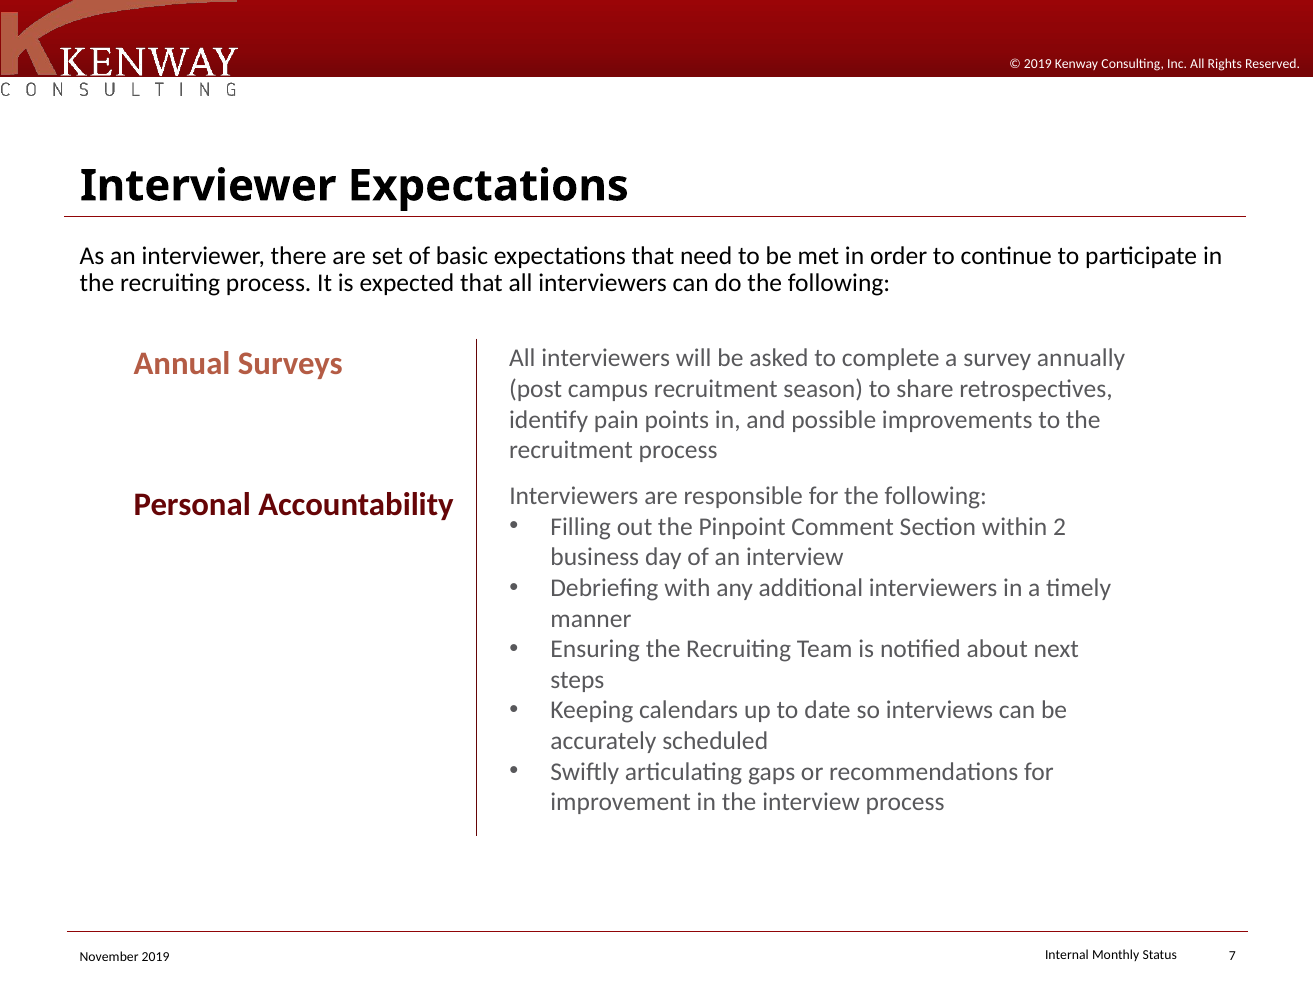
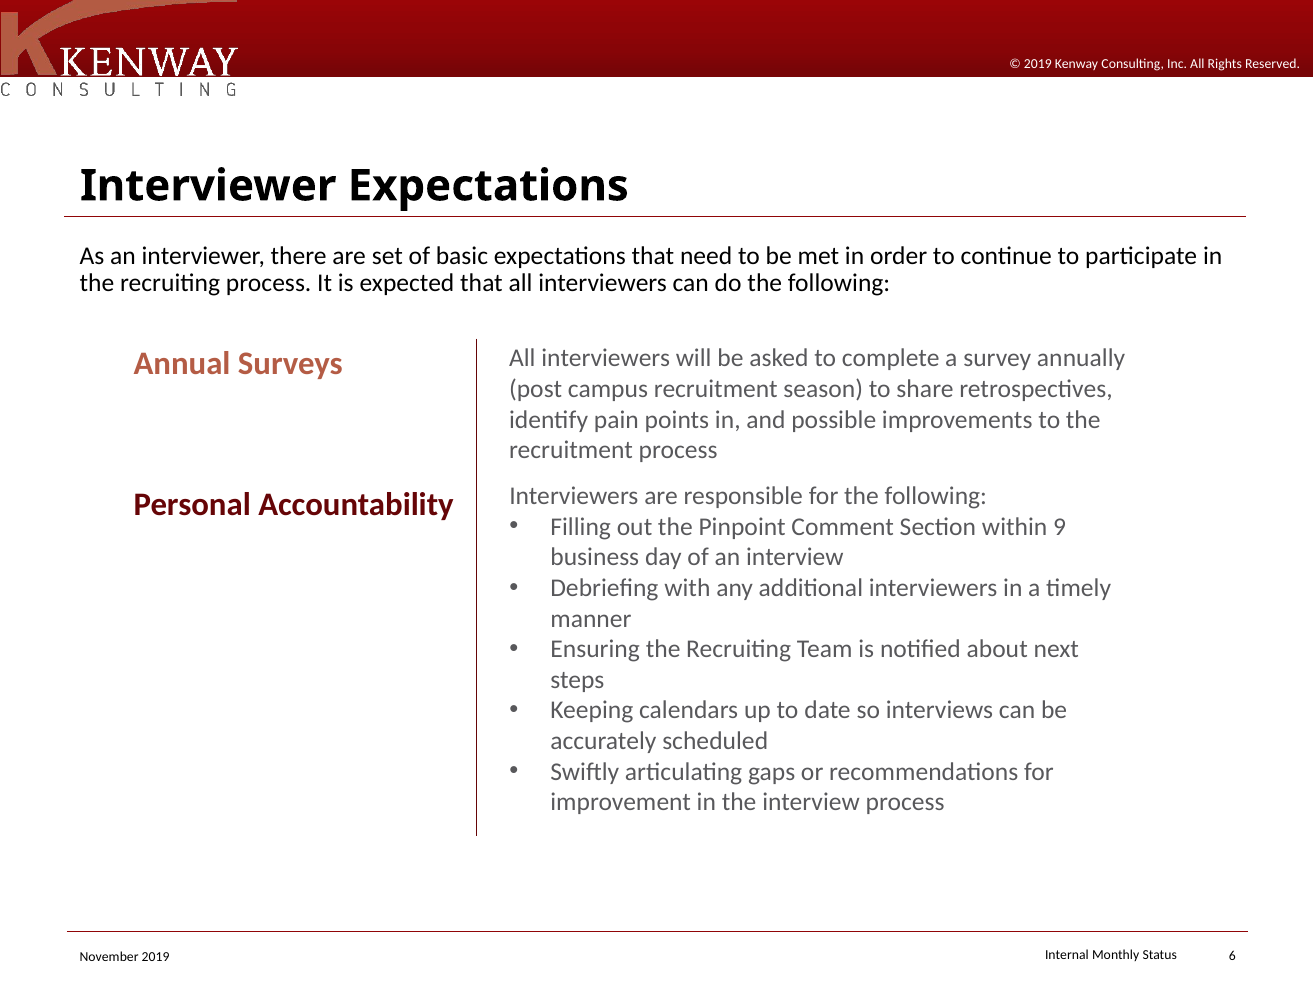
2: 2 -> 9 (1060, 527)
7: 7 -> 6 (1232, 957)
